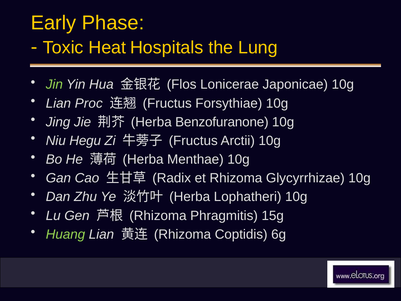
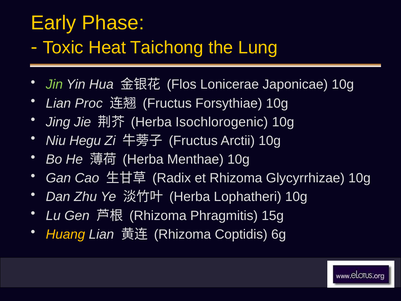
Hospitals: Hospitals -> Taichong (167, 48)
Benzofuranone: Benzofuranone -> Isochlorogenic (222, 122)
Huang colour: light green -> yellow (65, 234)
